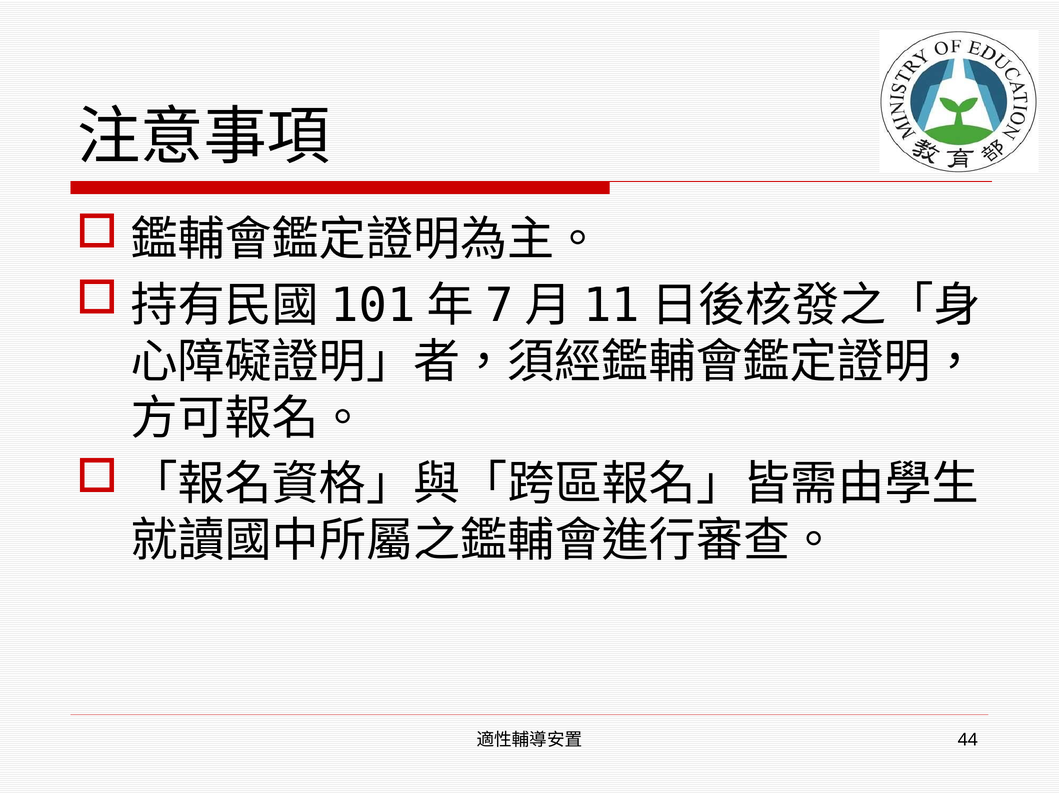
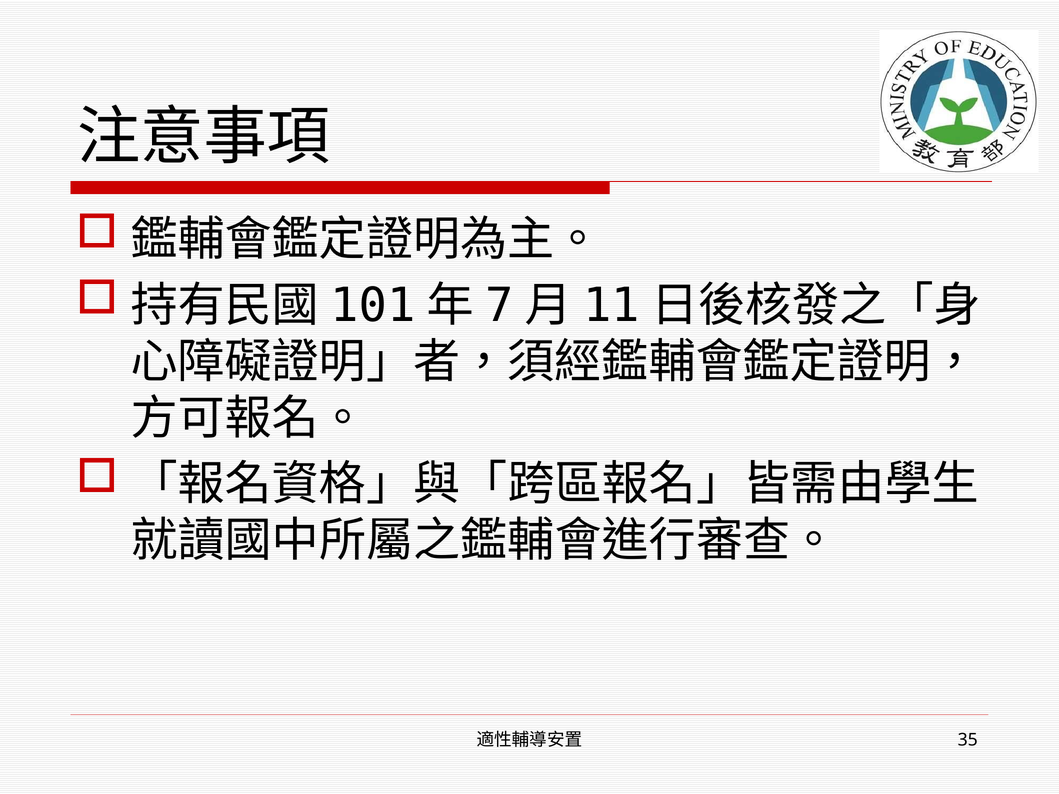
44: 44 -> 35 (968, 740)
